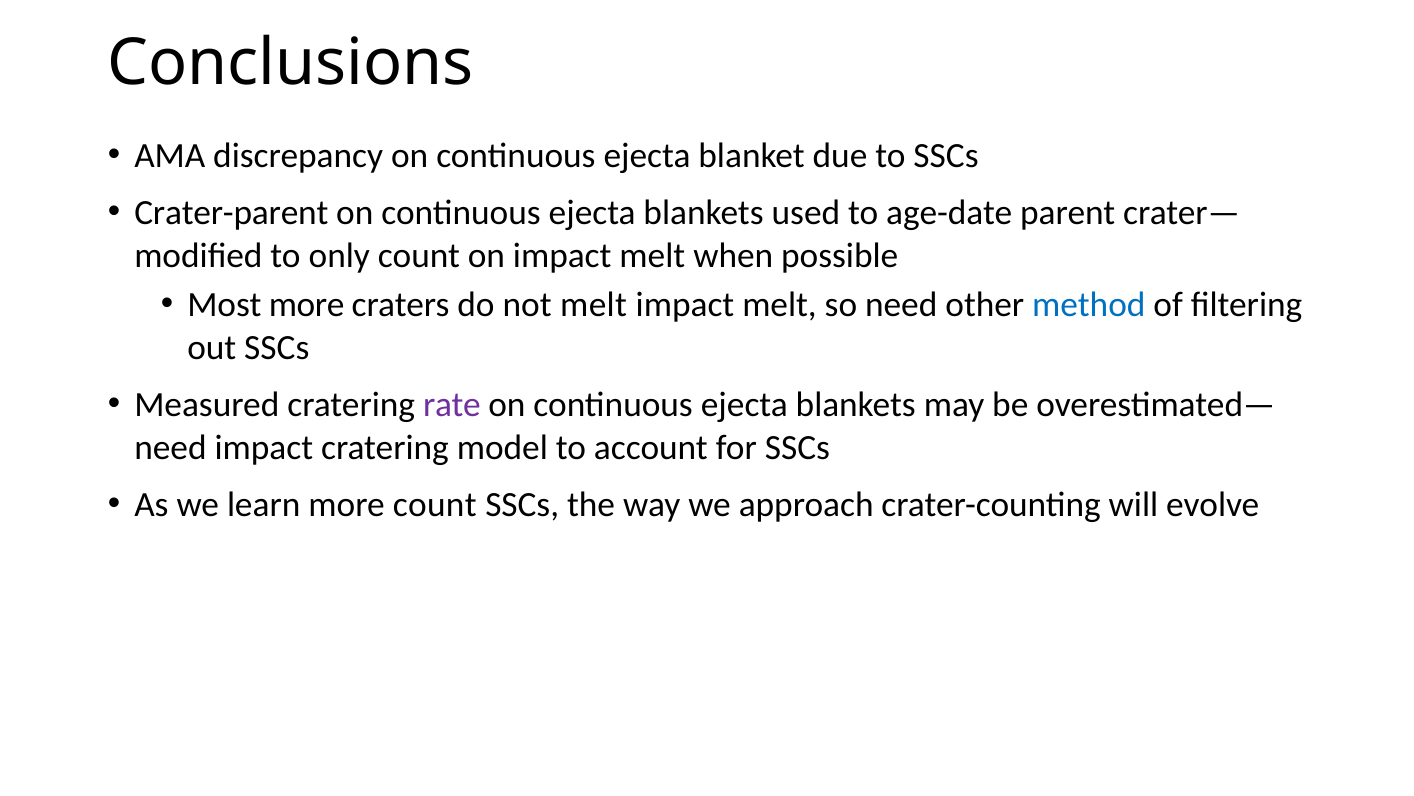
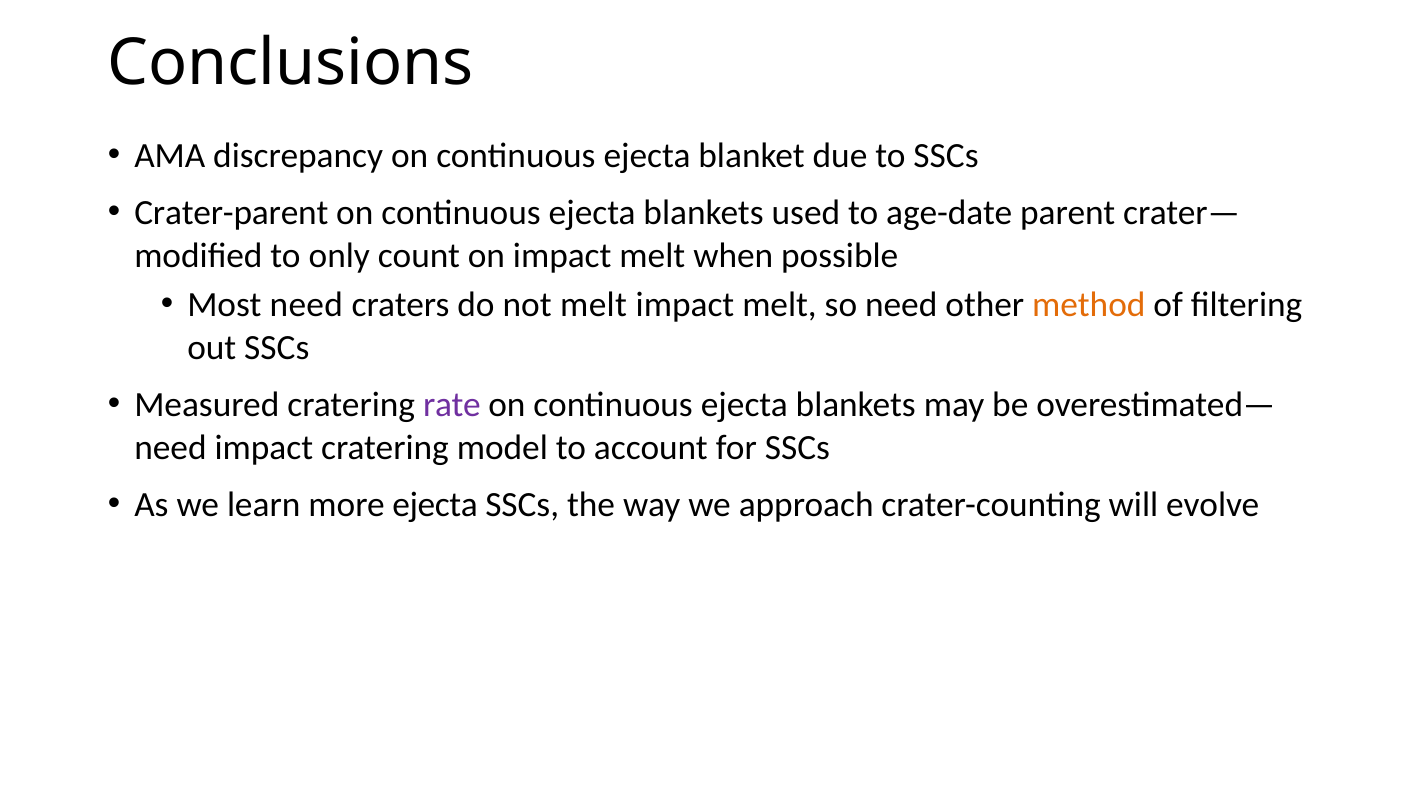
Most more: more -> need (306, 305)
method colour: blue -> orange (1089, 305)
more count: count -> ejecta (435, 504)
